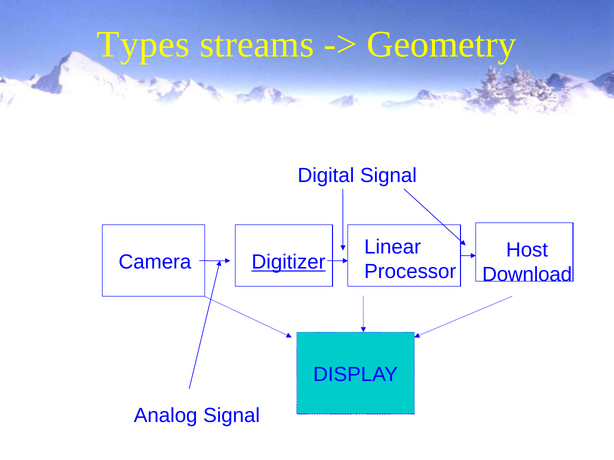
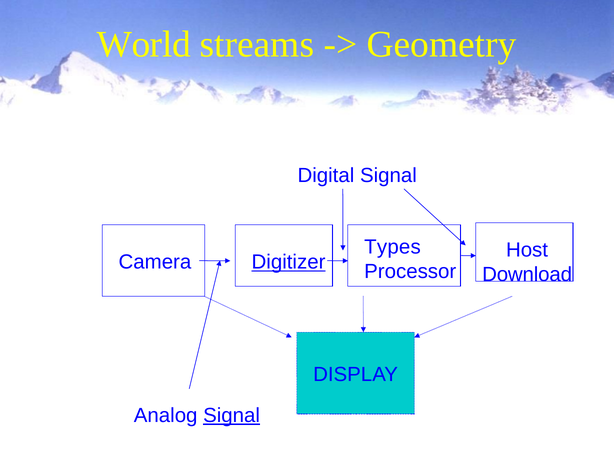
Types: Types -> World (144, 44)
Linear: Linear -> Types (393, 247)
Signal underline: none -> present (232, 416)
